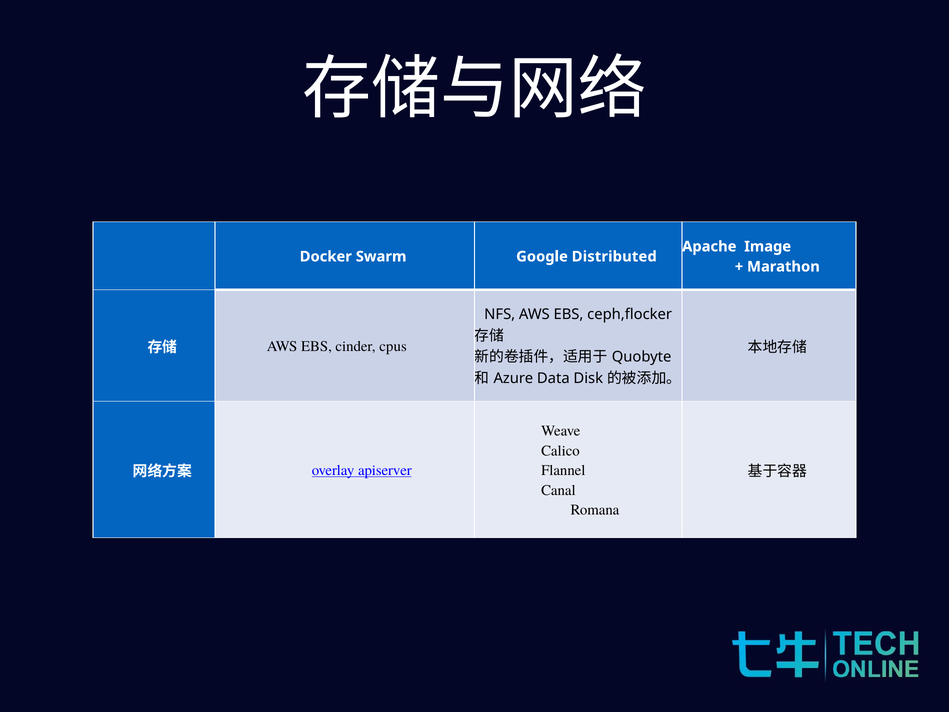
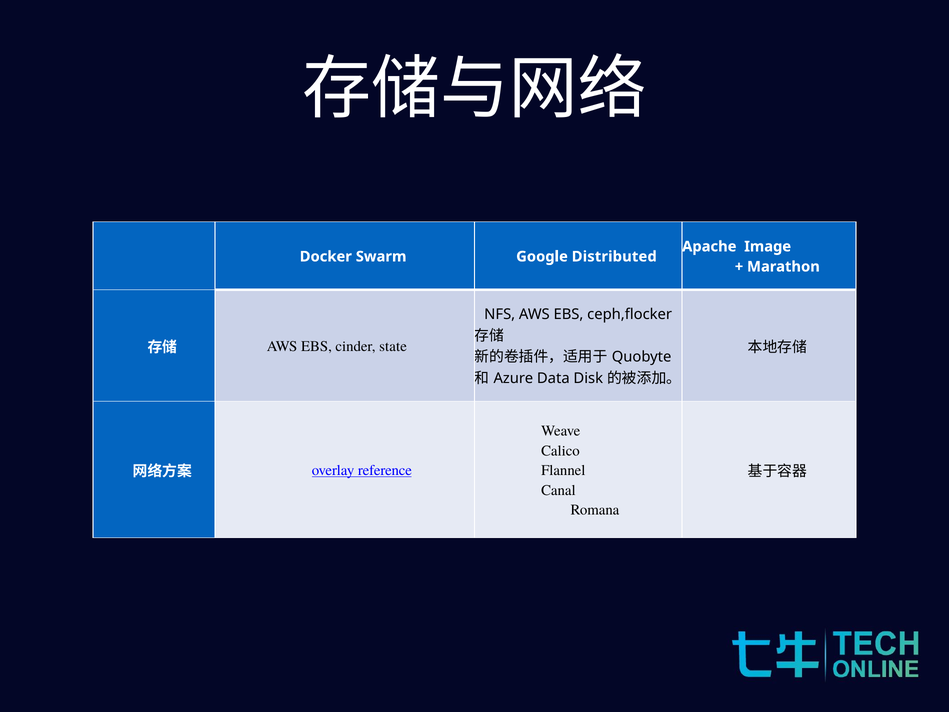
cpus: cpus -> state (393, 346)
apiserver: apiserver -> reference (385, 470)
